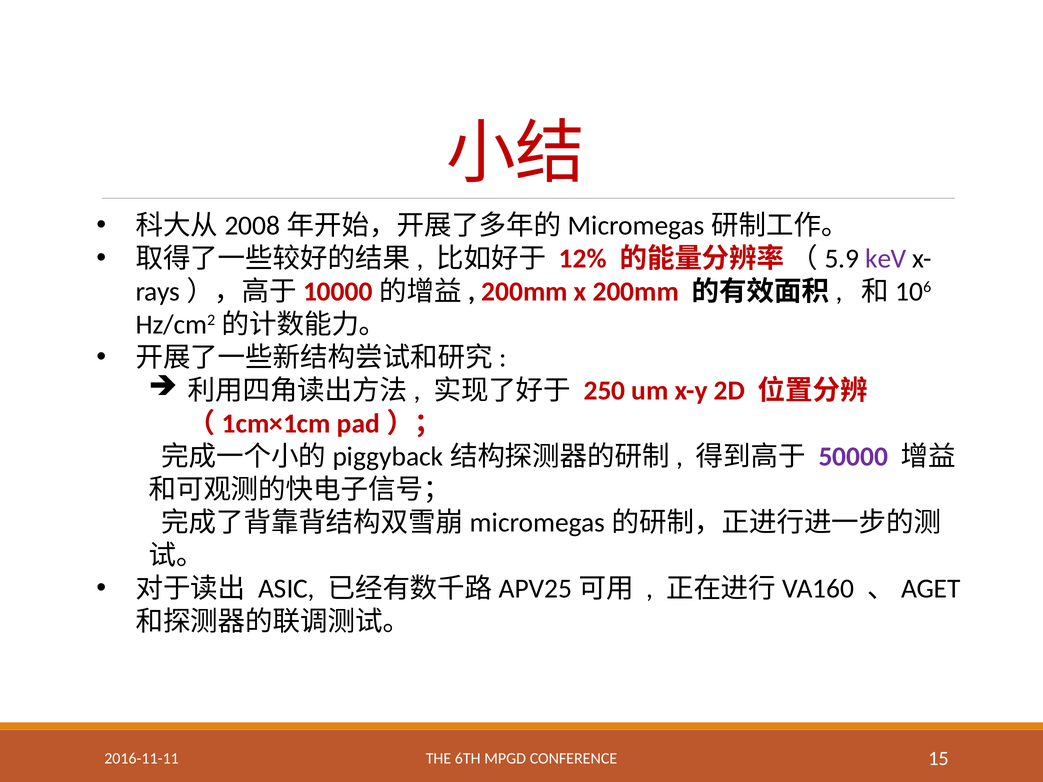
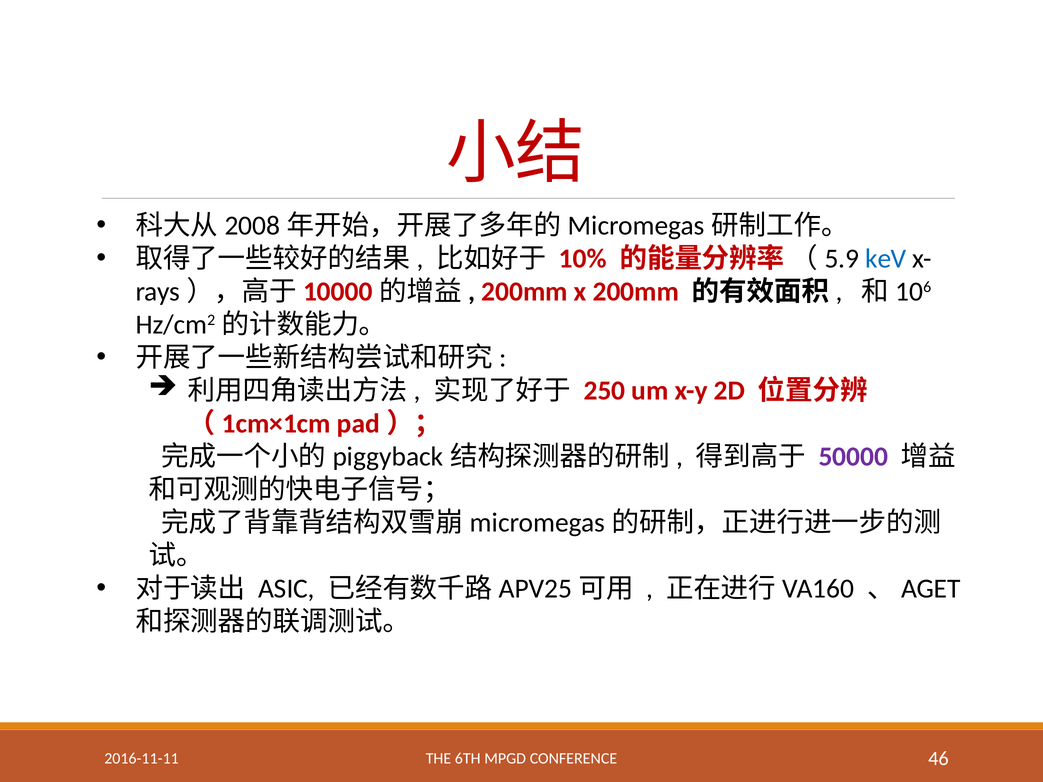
12%: 12% -> 10% (583, 259)
keV colour: purple -> blue (886, 259)
15: 15 -> 46 (938, 759)
